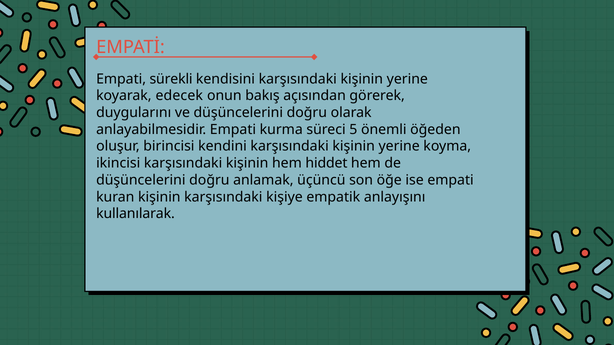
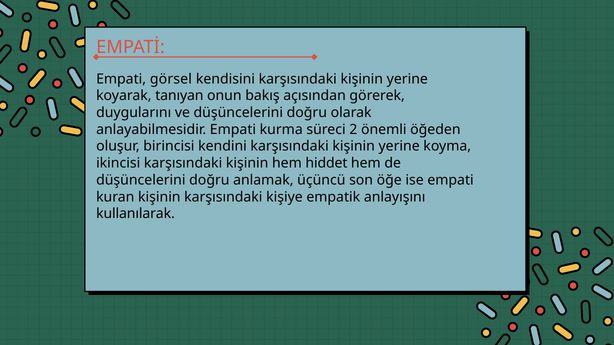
sürekli: sürekli -> görsel (171, 79)
edecek: edecek -> tanıyan (179, 96)
5: 5 -> 2 (353, 130)
